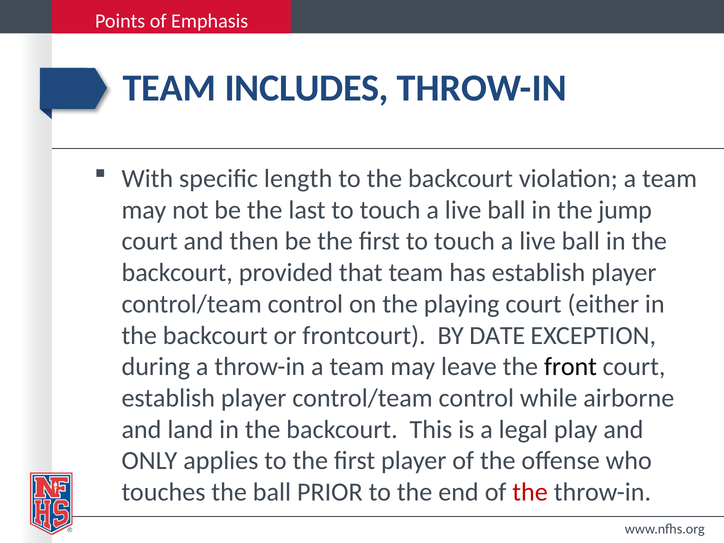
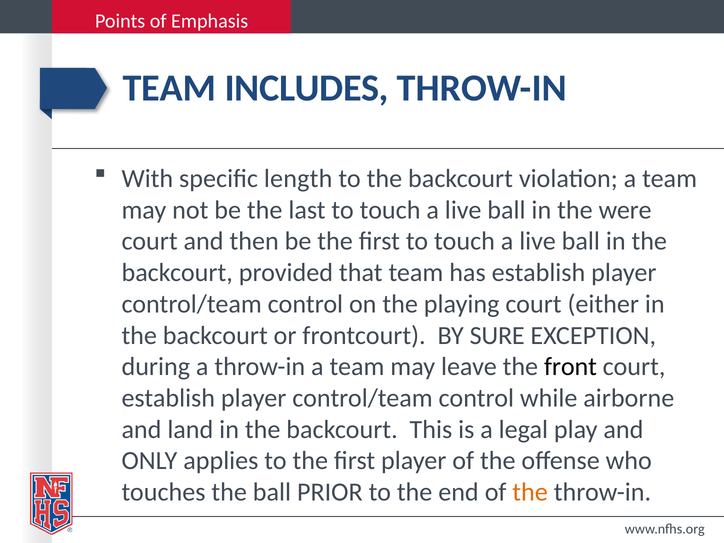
jump: jump -> were (625, 210)
DATE: DATE -> SURE (497, 335)
the colour: red -> orange (530, 492)
